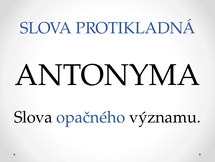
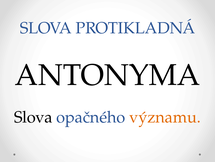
významu colour: black -> orange (165, 117)
